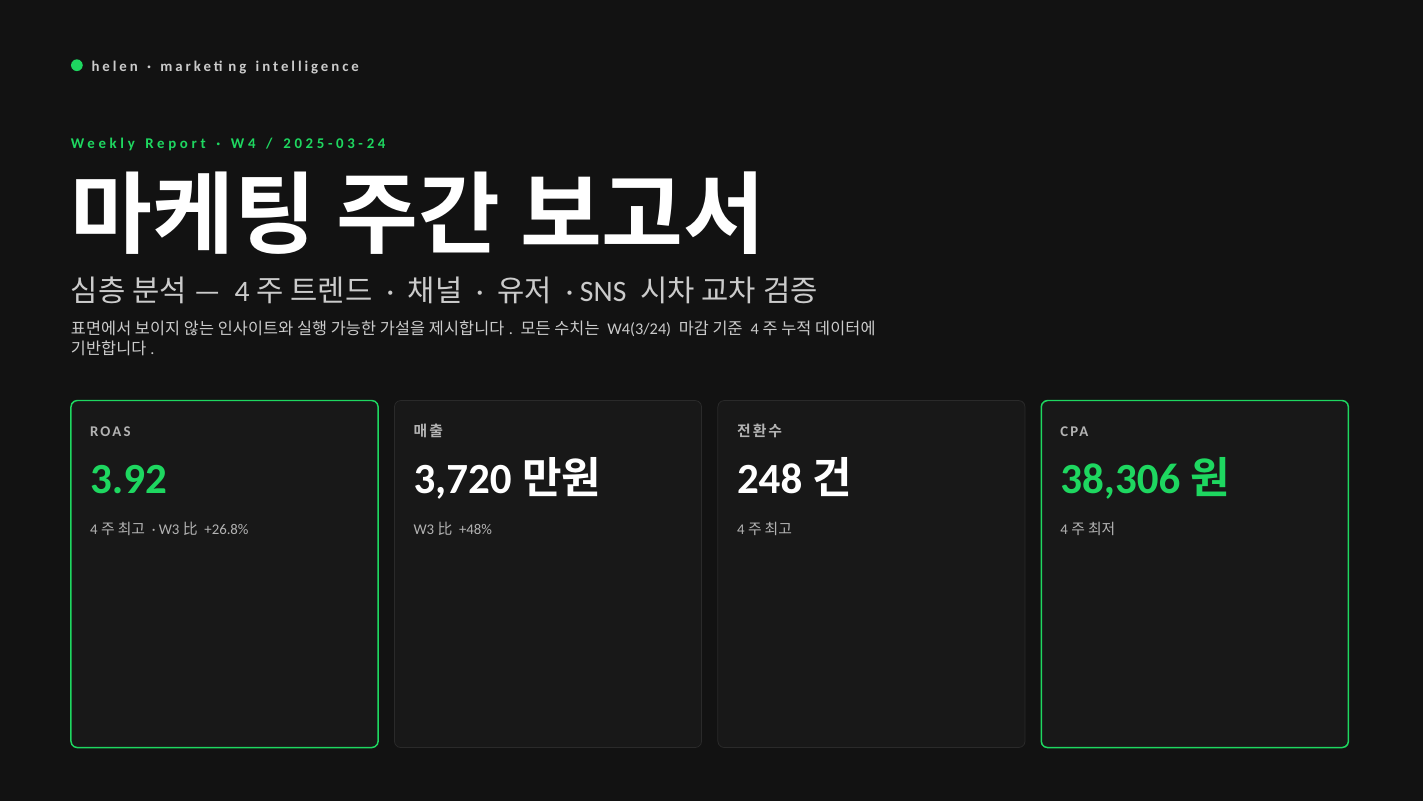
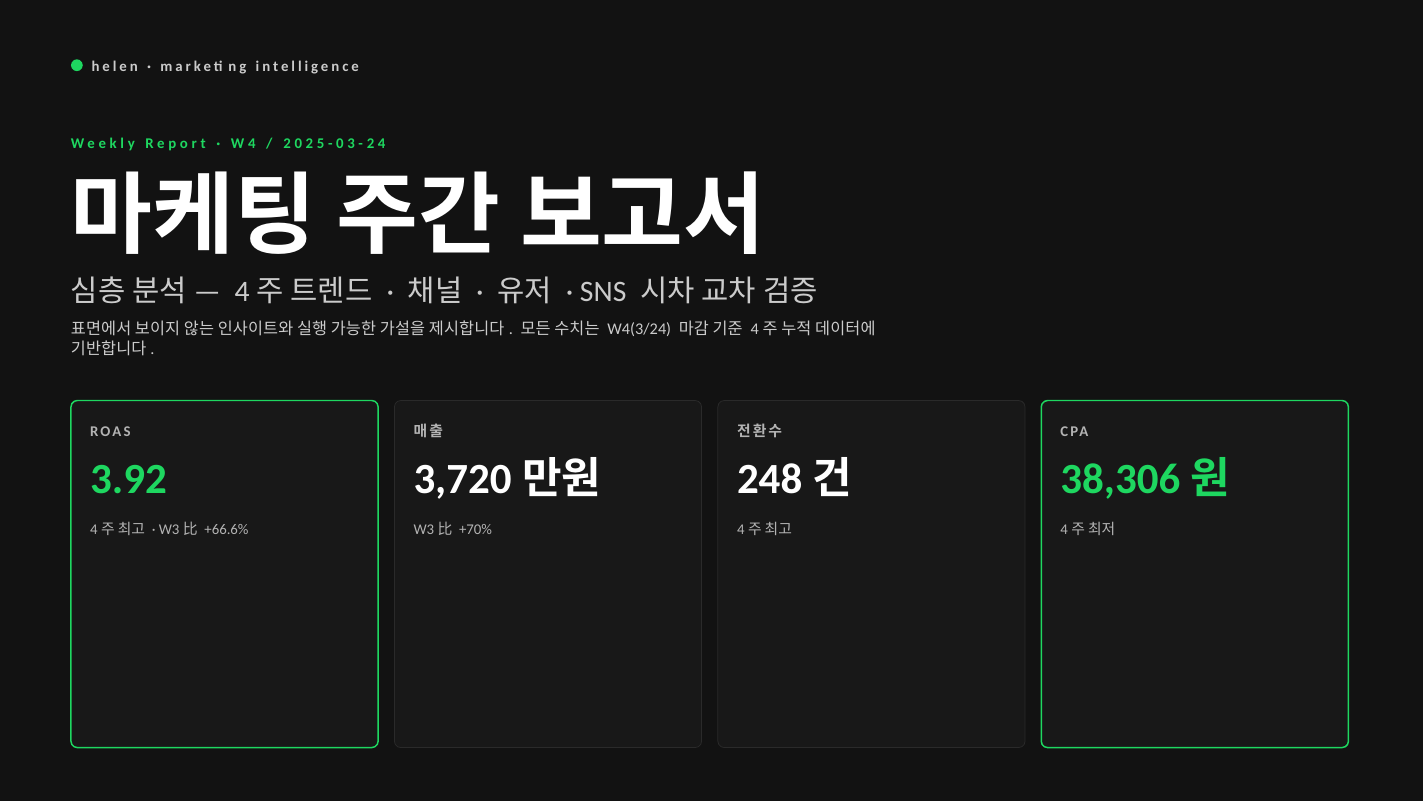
+26.8%: +26.8% -> +66.6% (227, 529)
+48%: +48% -> +70% (476, 529)
